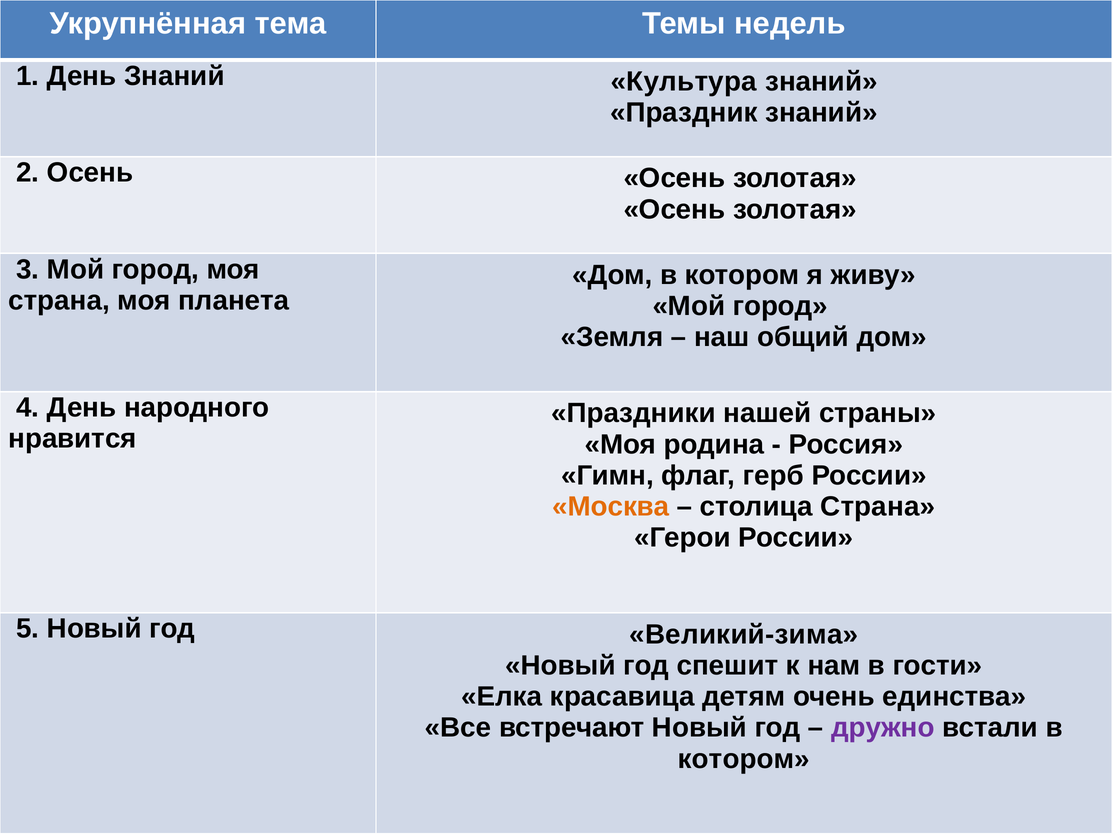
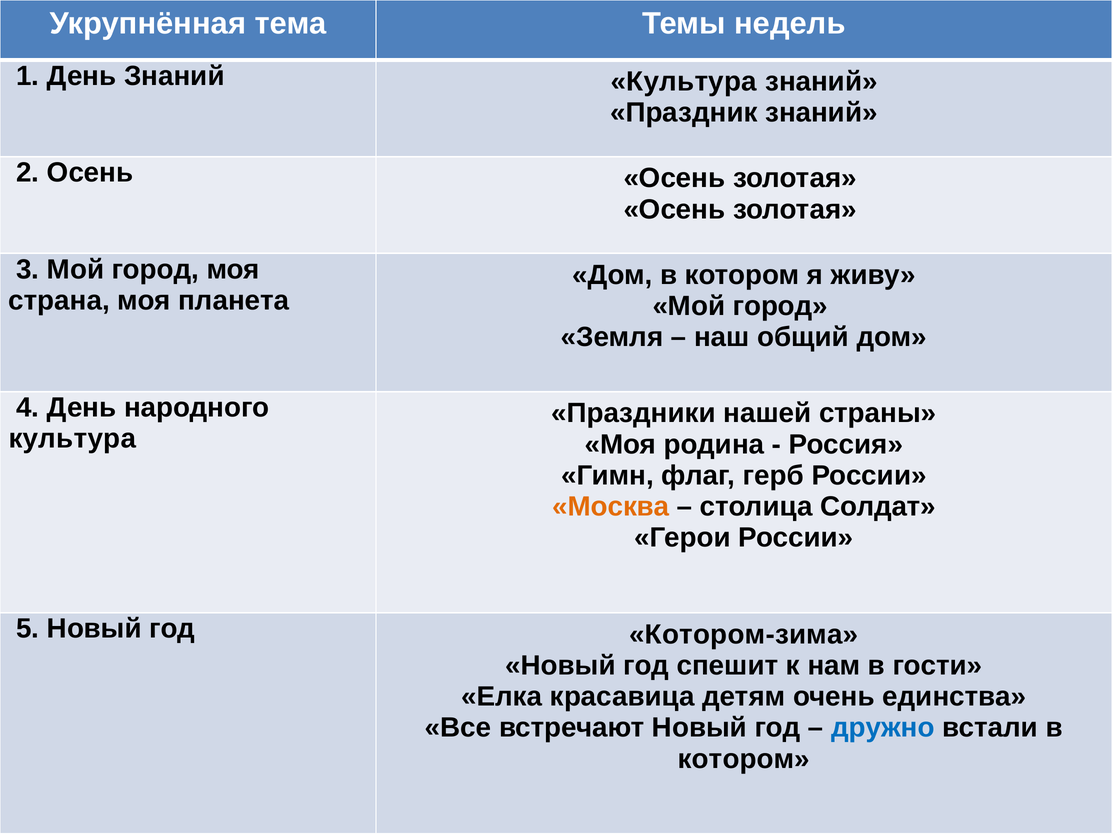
нравится: нравится -> культура (72, 439)
столица Страна: Страна -> Солдат (878, 507)
Великий-зима: Великий-зима -> Котором-зима (744, 634)
дружно colour: purple -> blue (883, 728)
